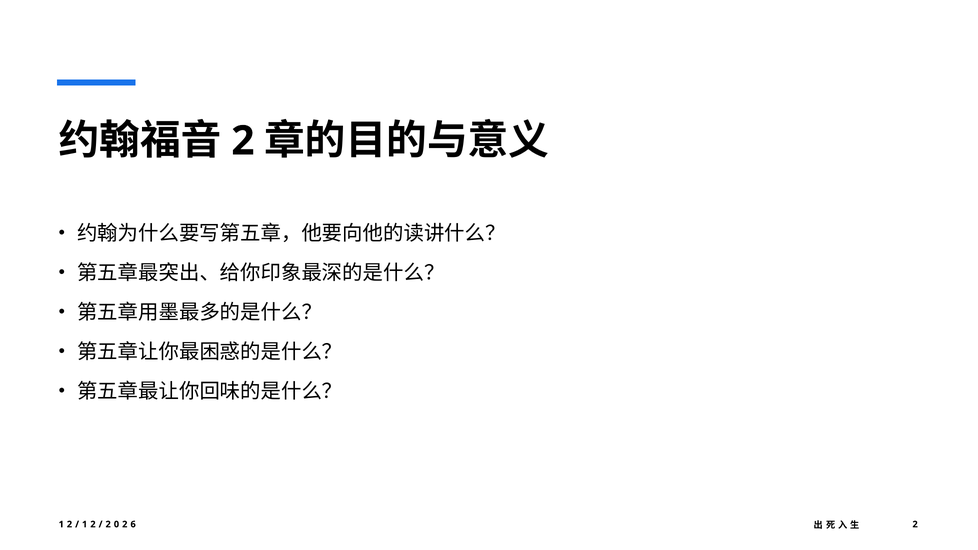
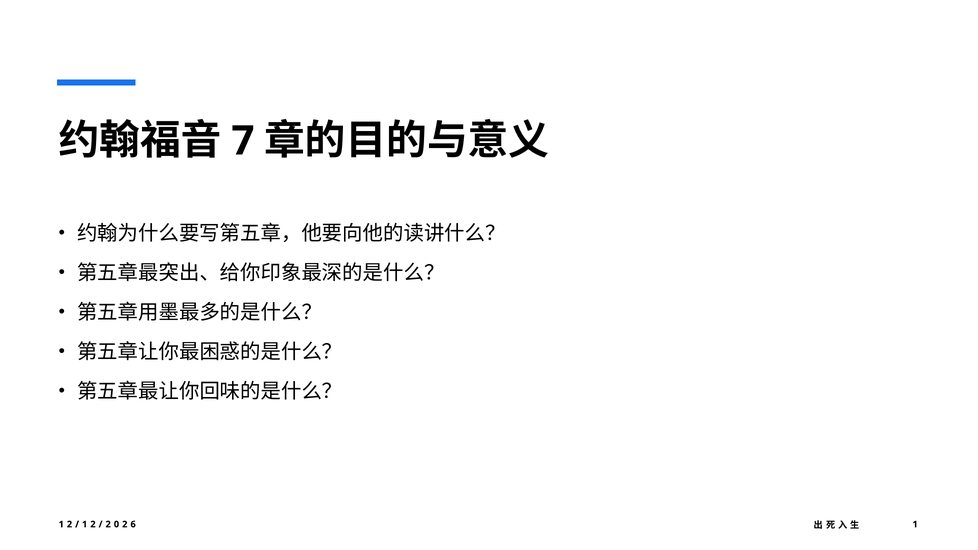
2: 2 -> 7 (243, 141)
2: 2 -> 1 (915, 524)
